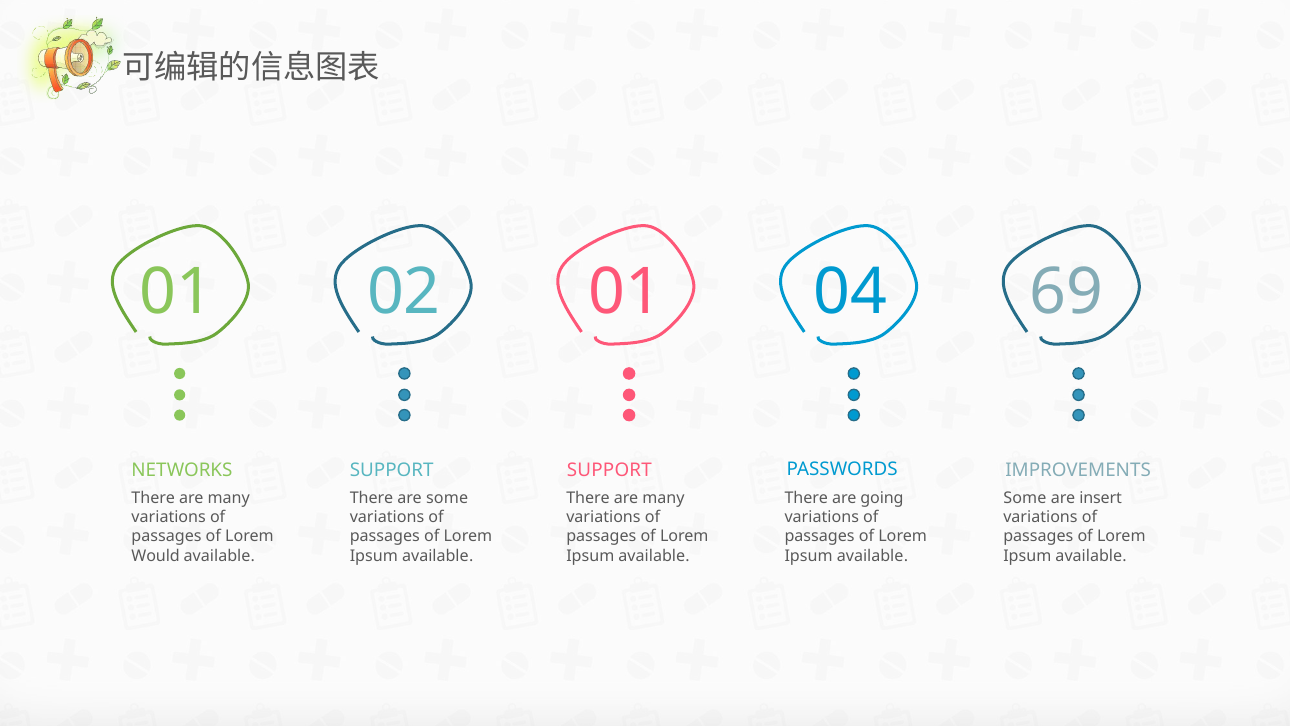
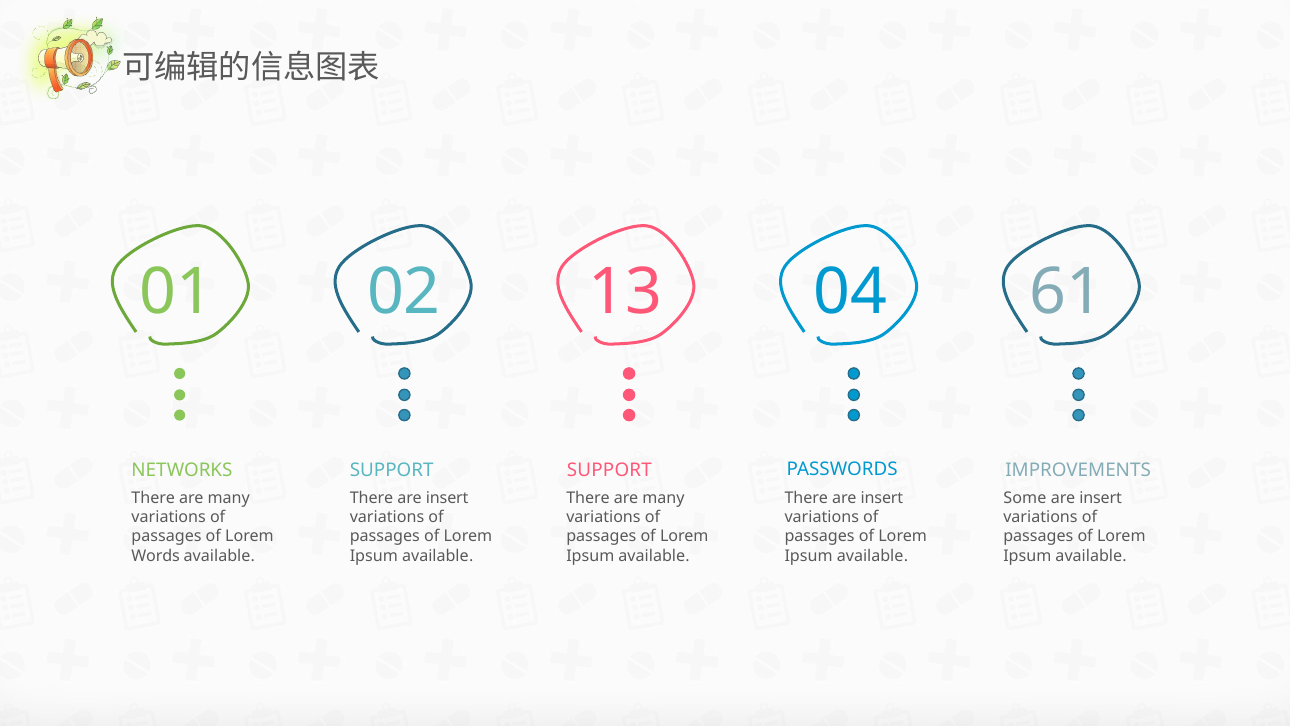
02 01: 01 -> 13 (626, 292)
69: 69 -> 61 (1067, 292)
some: some -> insert (447, 498)
going: going -> insert (882, 498)
Would: Would -> Words (156, 556)
